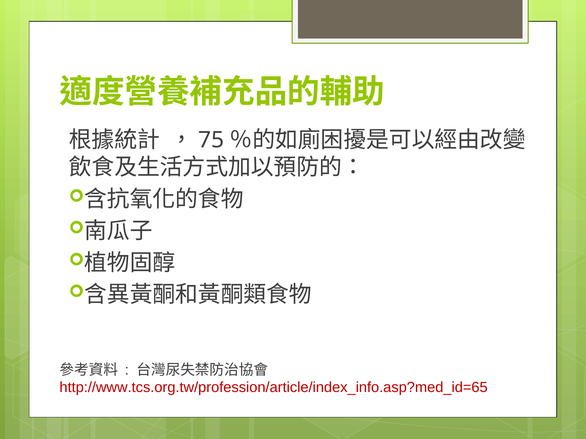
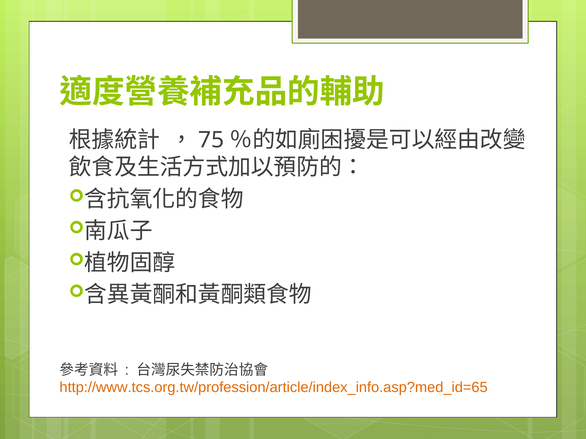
http://www.tcs.org.tw/profession/article/index_info.asp?med_id=65 colour: red -> orange (274, 388)
